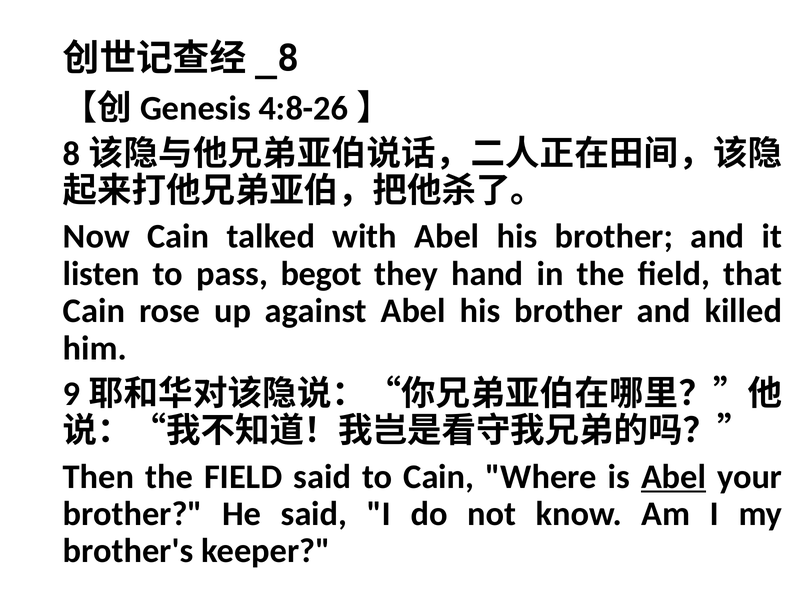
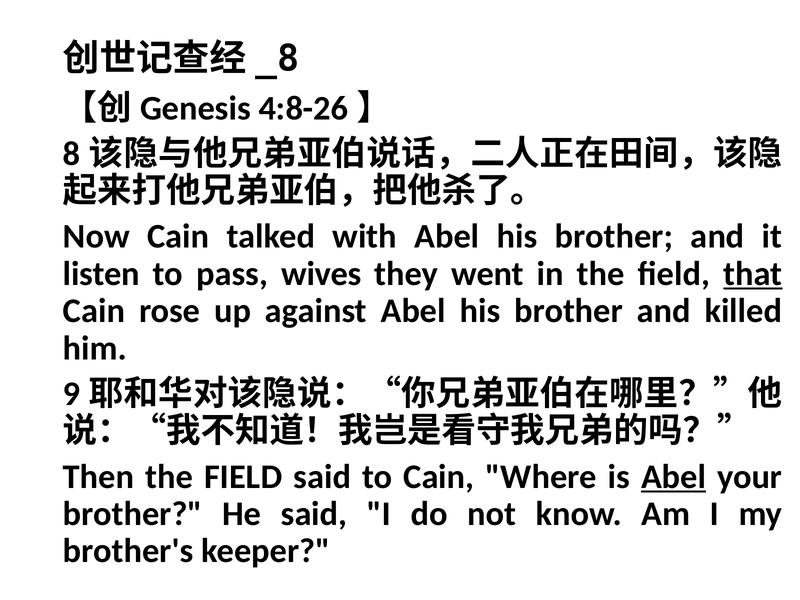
begot: begot -> wives (321, 274)
hand: hand -> went (488, 274)
that underline: none -> present (753, 274)
